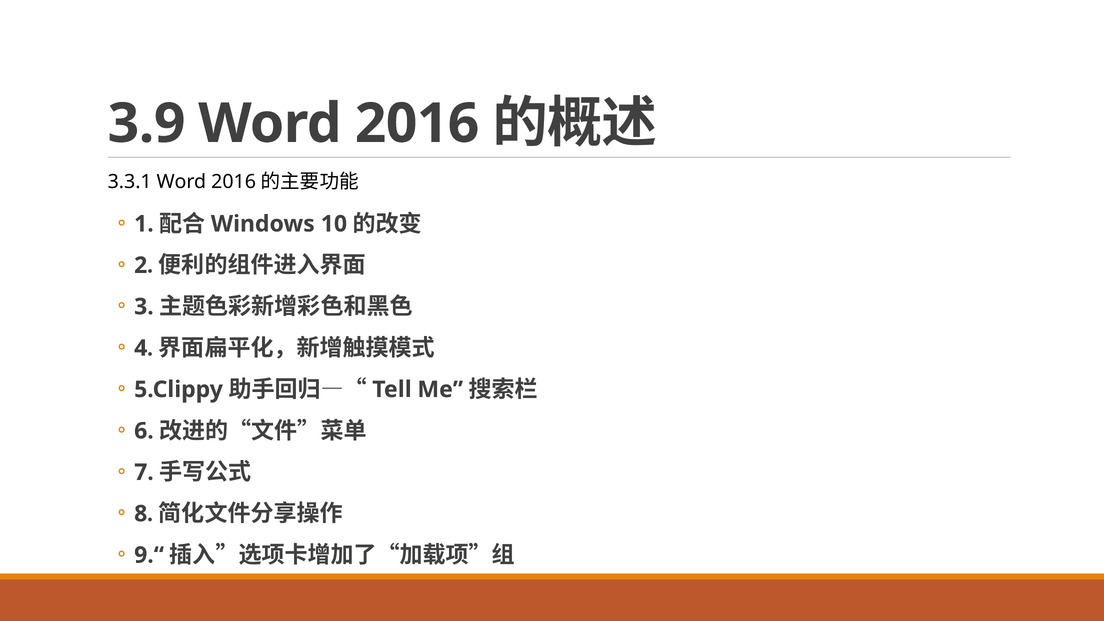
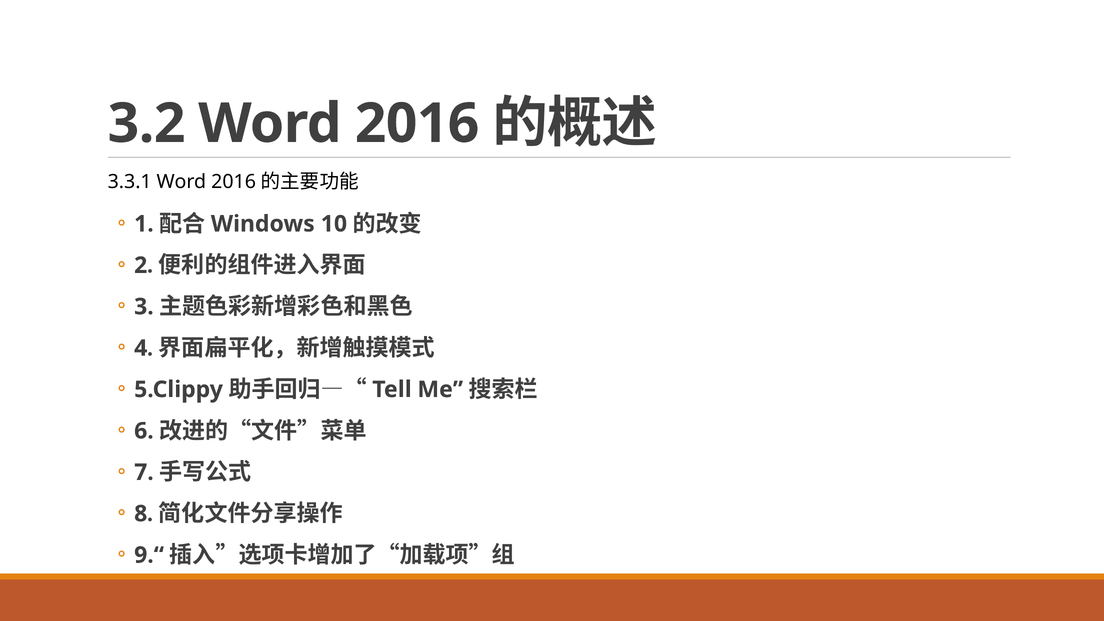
3.9: 3.9 -> 3.2 (147, 124)
